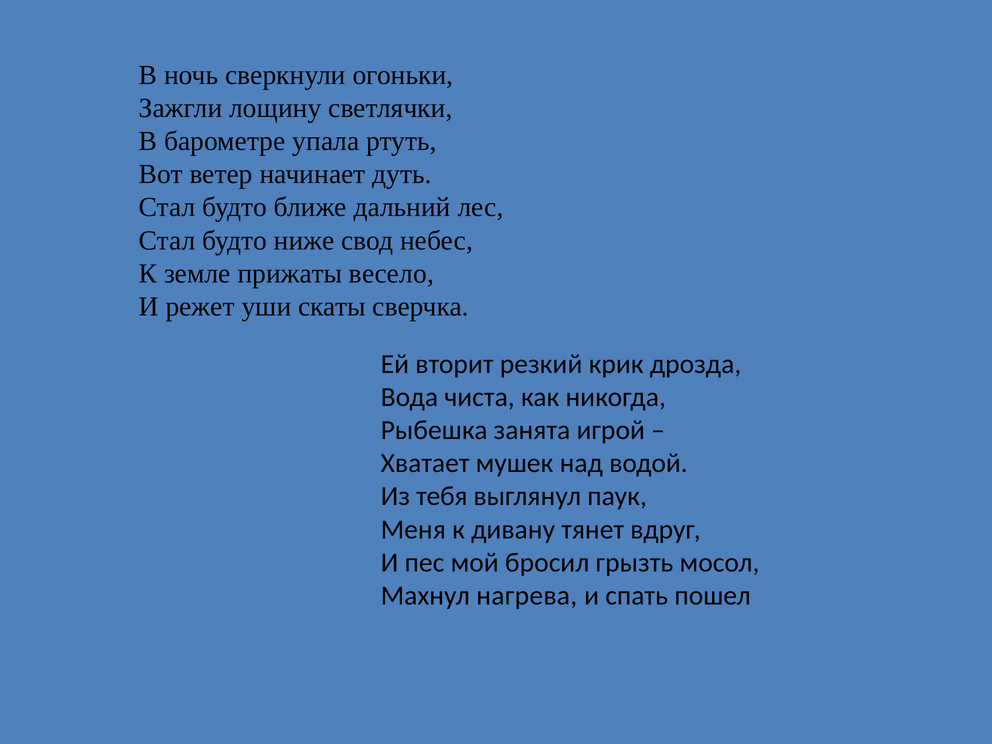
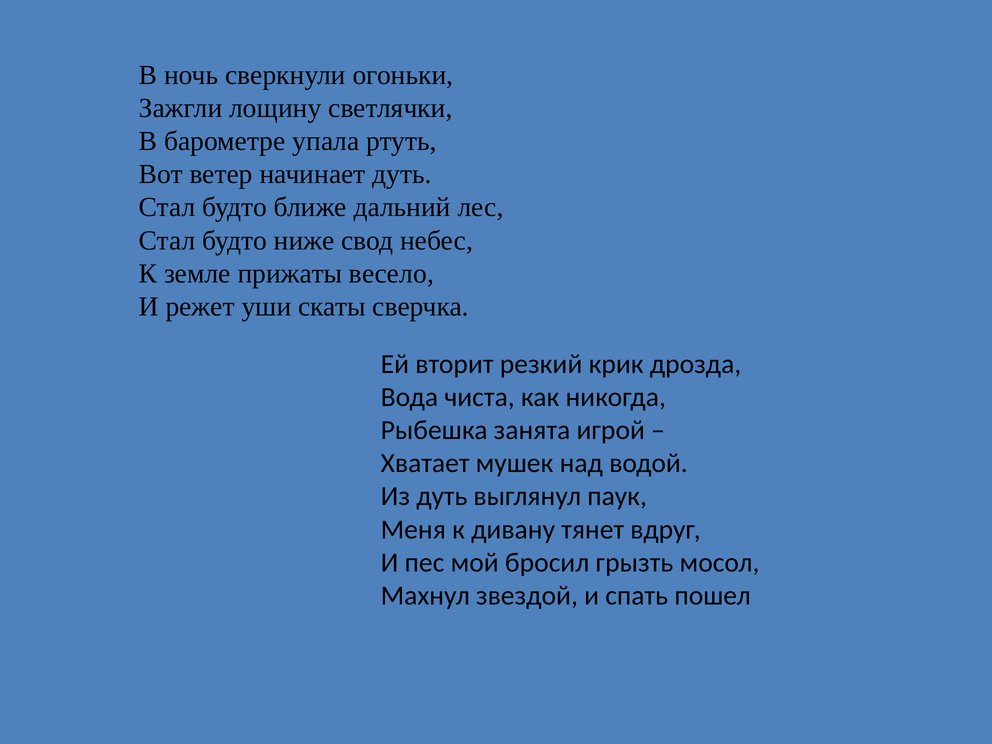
Из тебя: тебя -> дуть (442, 496)
нагрева: нагрева -> звездой (527, 596)
